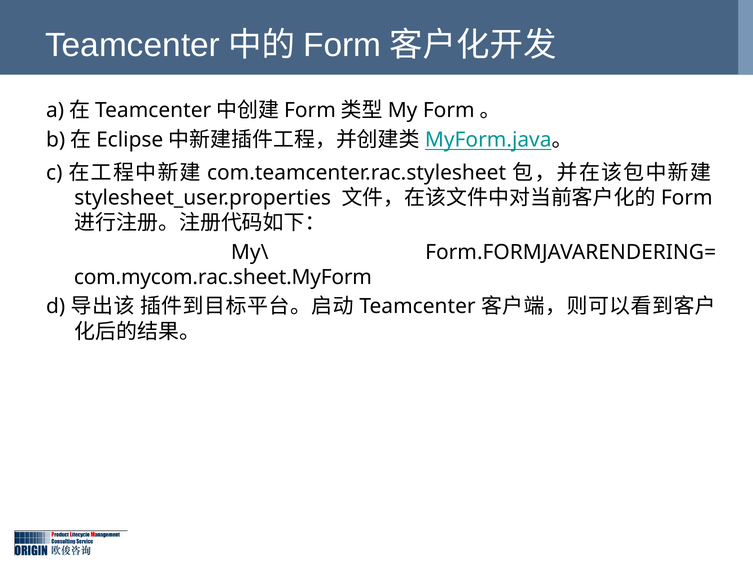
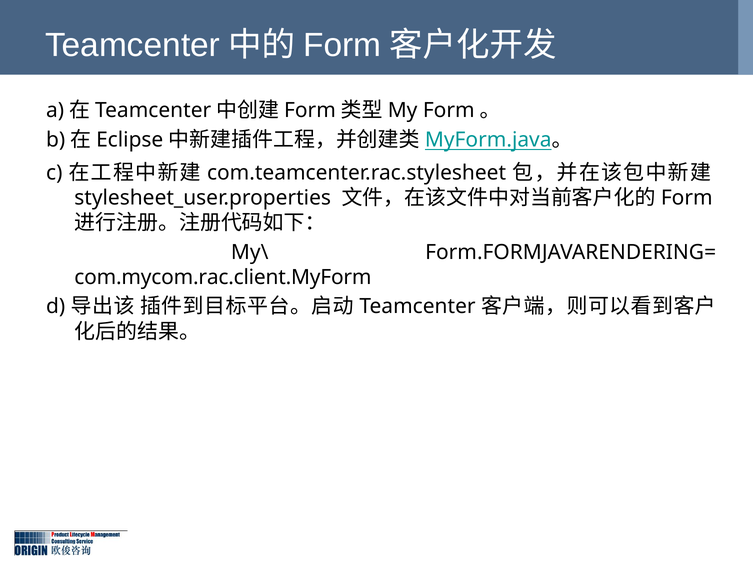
com.mycom.rac.sheet.MyForm: com.mycom.rac.sheet.MyForm -> com.mycom.rac.client.MyForm (223, 277)
